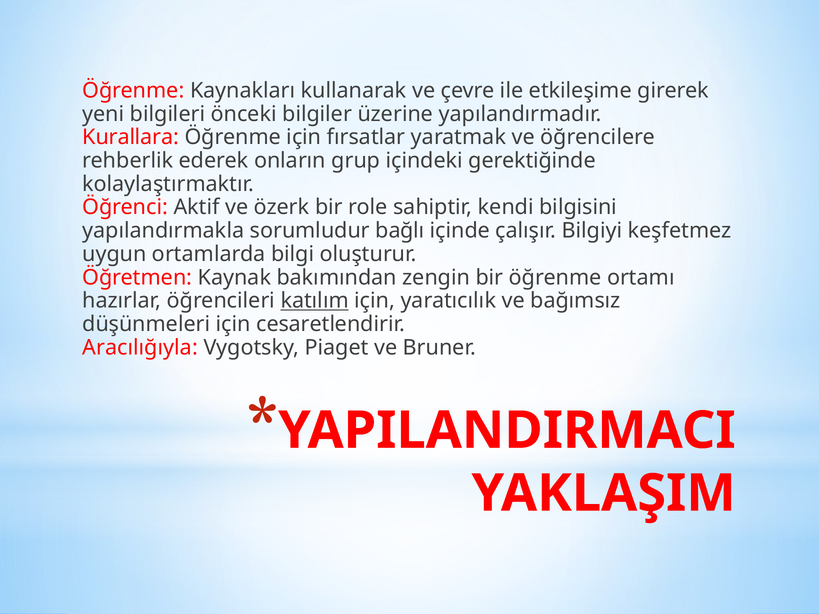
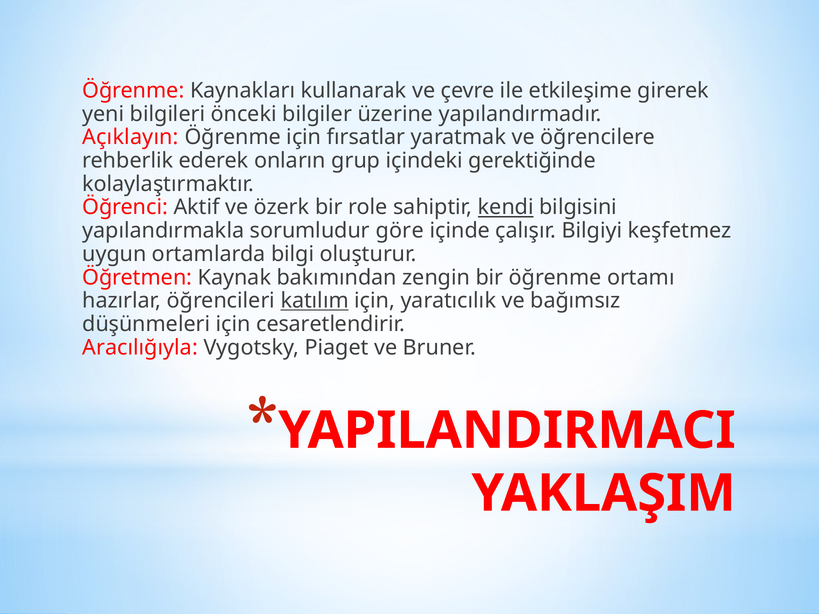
Kurallara: Kurallara -> Açıklayın (130, 137)
kendi underline: none -> present (506, 207)
bağlı: bağlı -> göre (400, 231)
